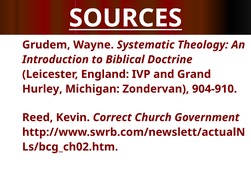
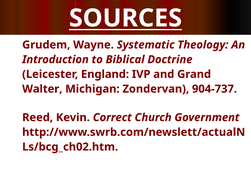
Hurley: Hurley -> Walter (42, 89)
904-910: 904-910 -> 904-737 (215, 89)
